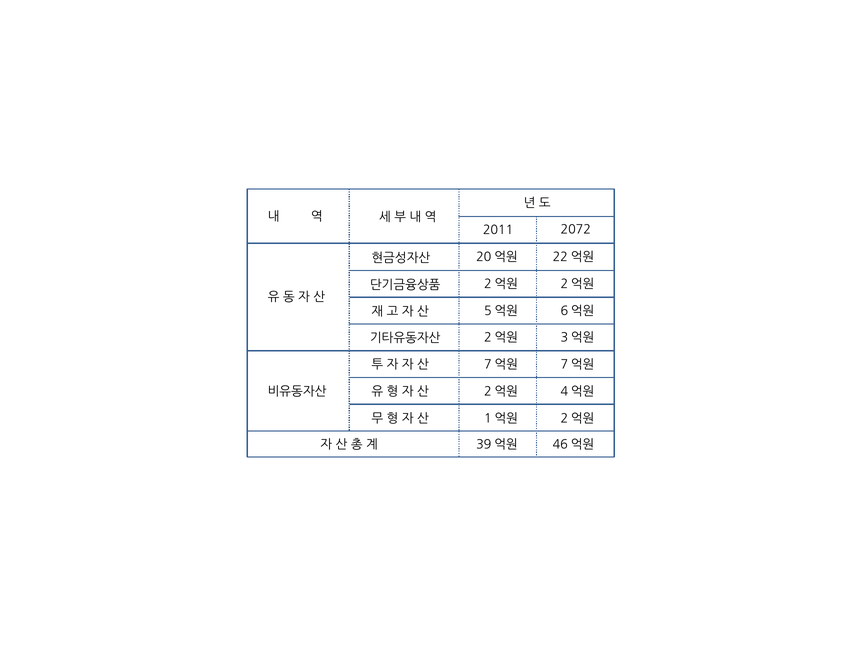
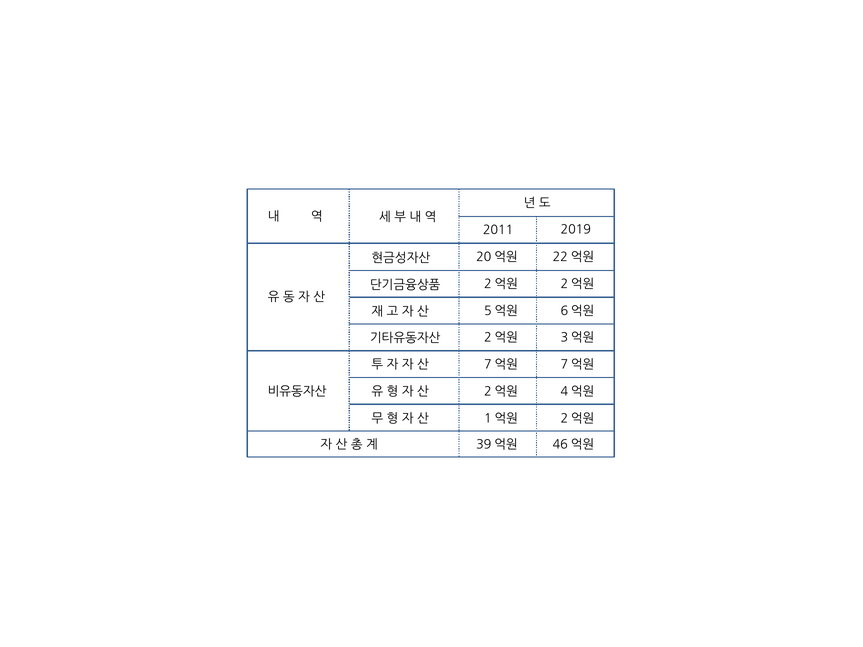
2072: 2072 -> 2019 (576, 230)
